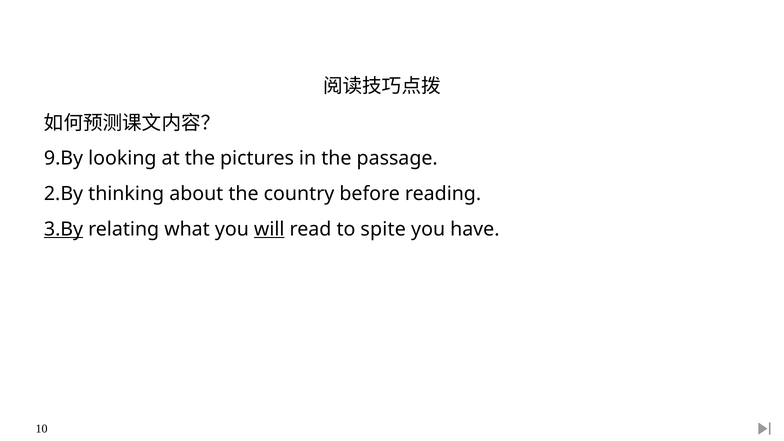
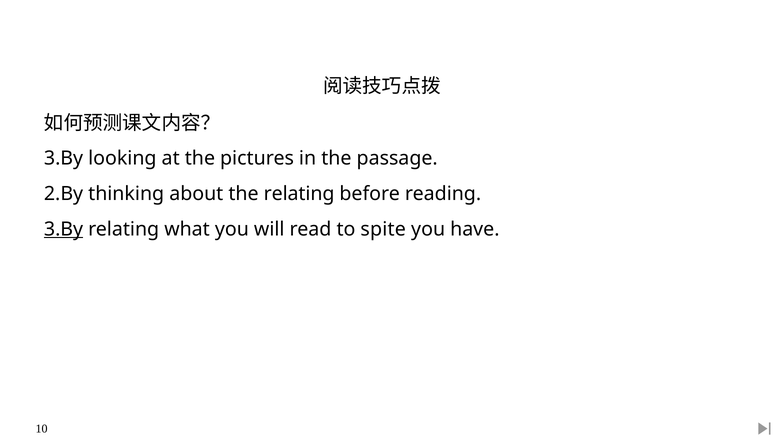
9.By: 9.By -> 3.By (64, 159)
the country: country -> relating (299, 194)
will underline: present -> none (269, 229)
